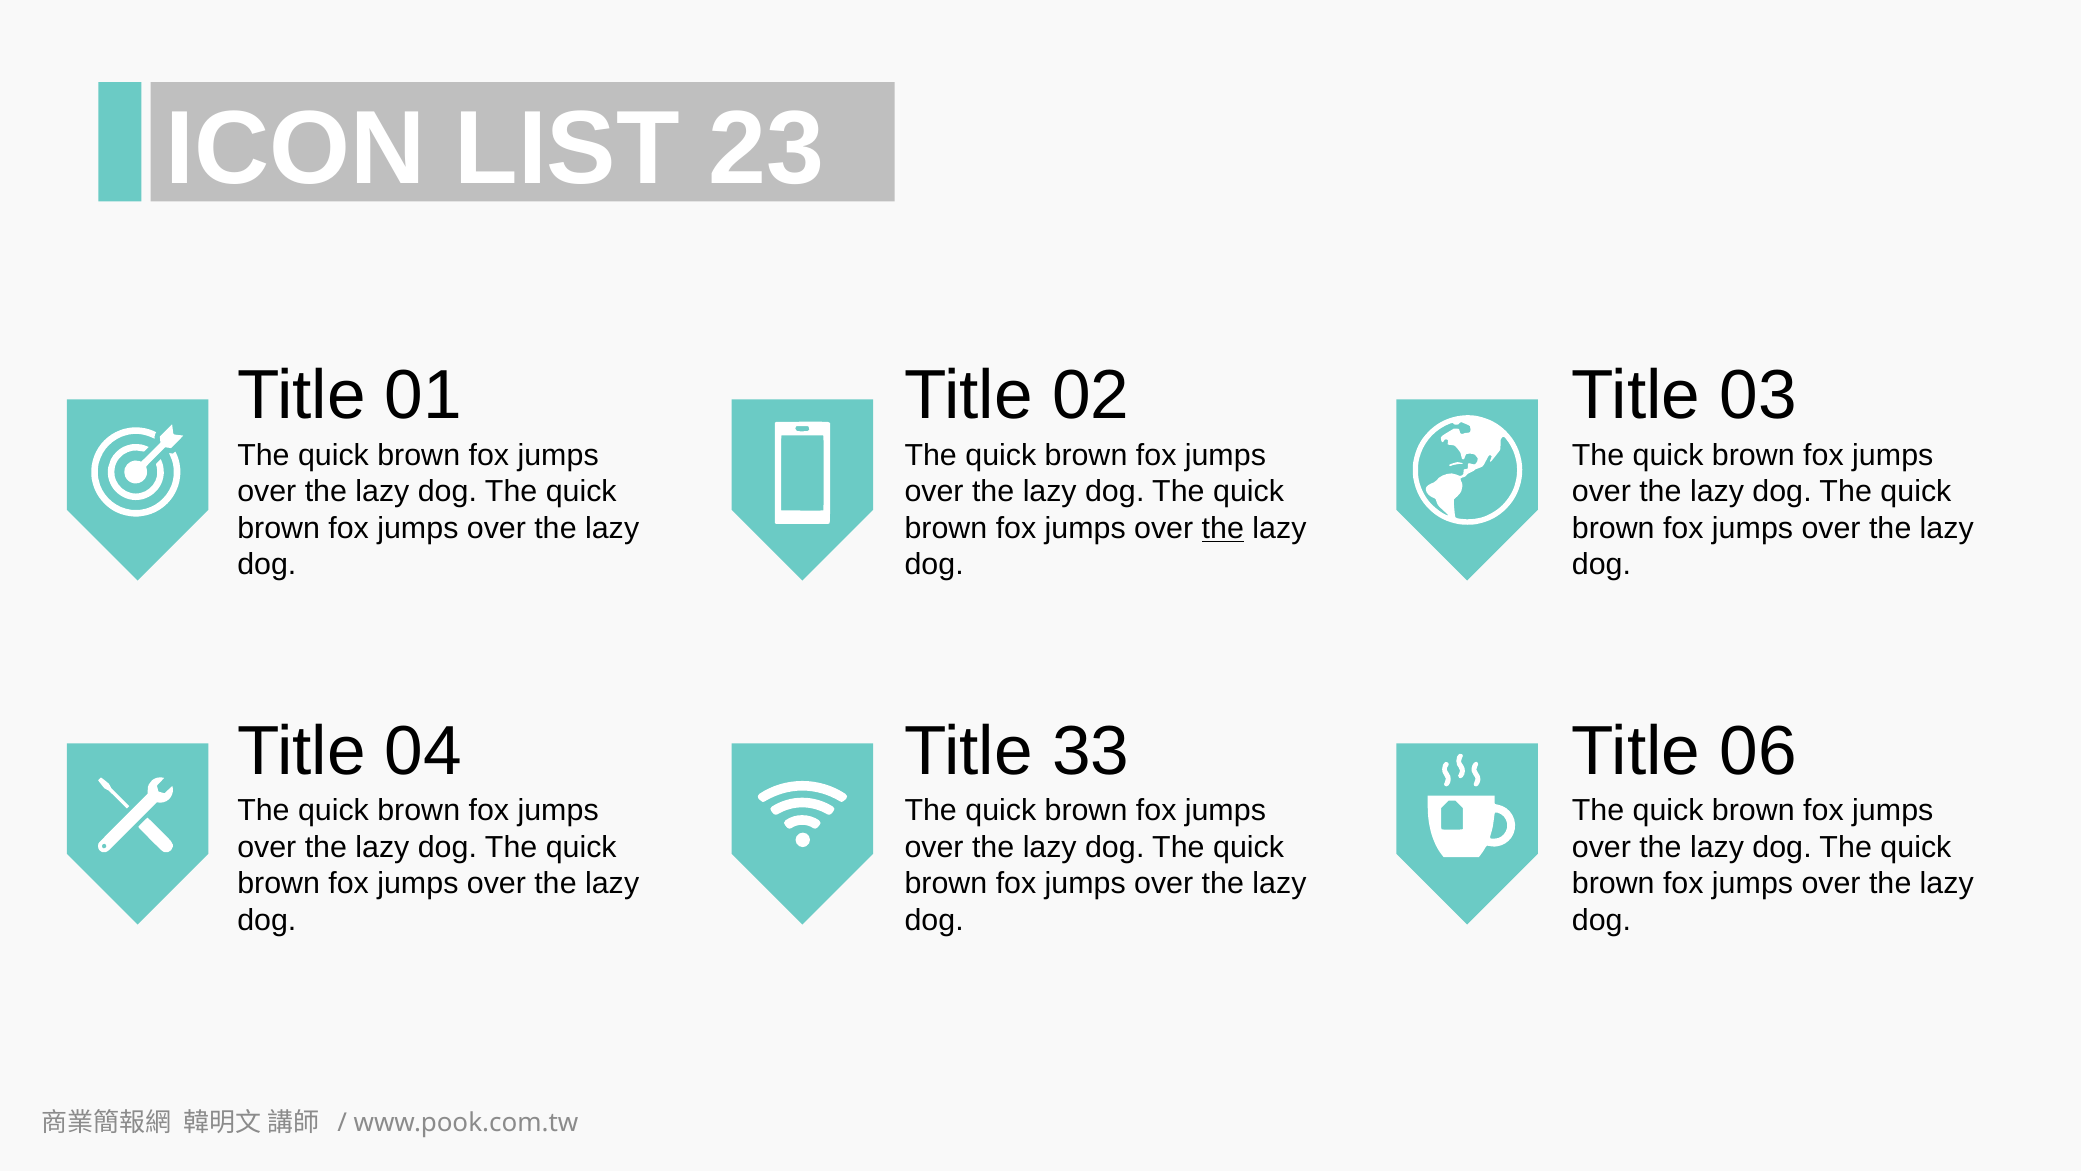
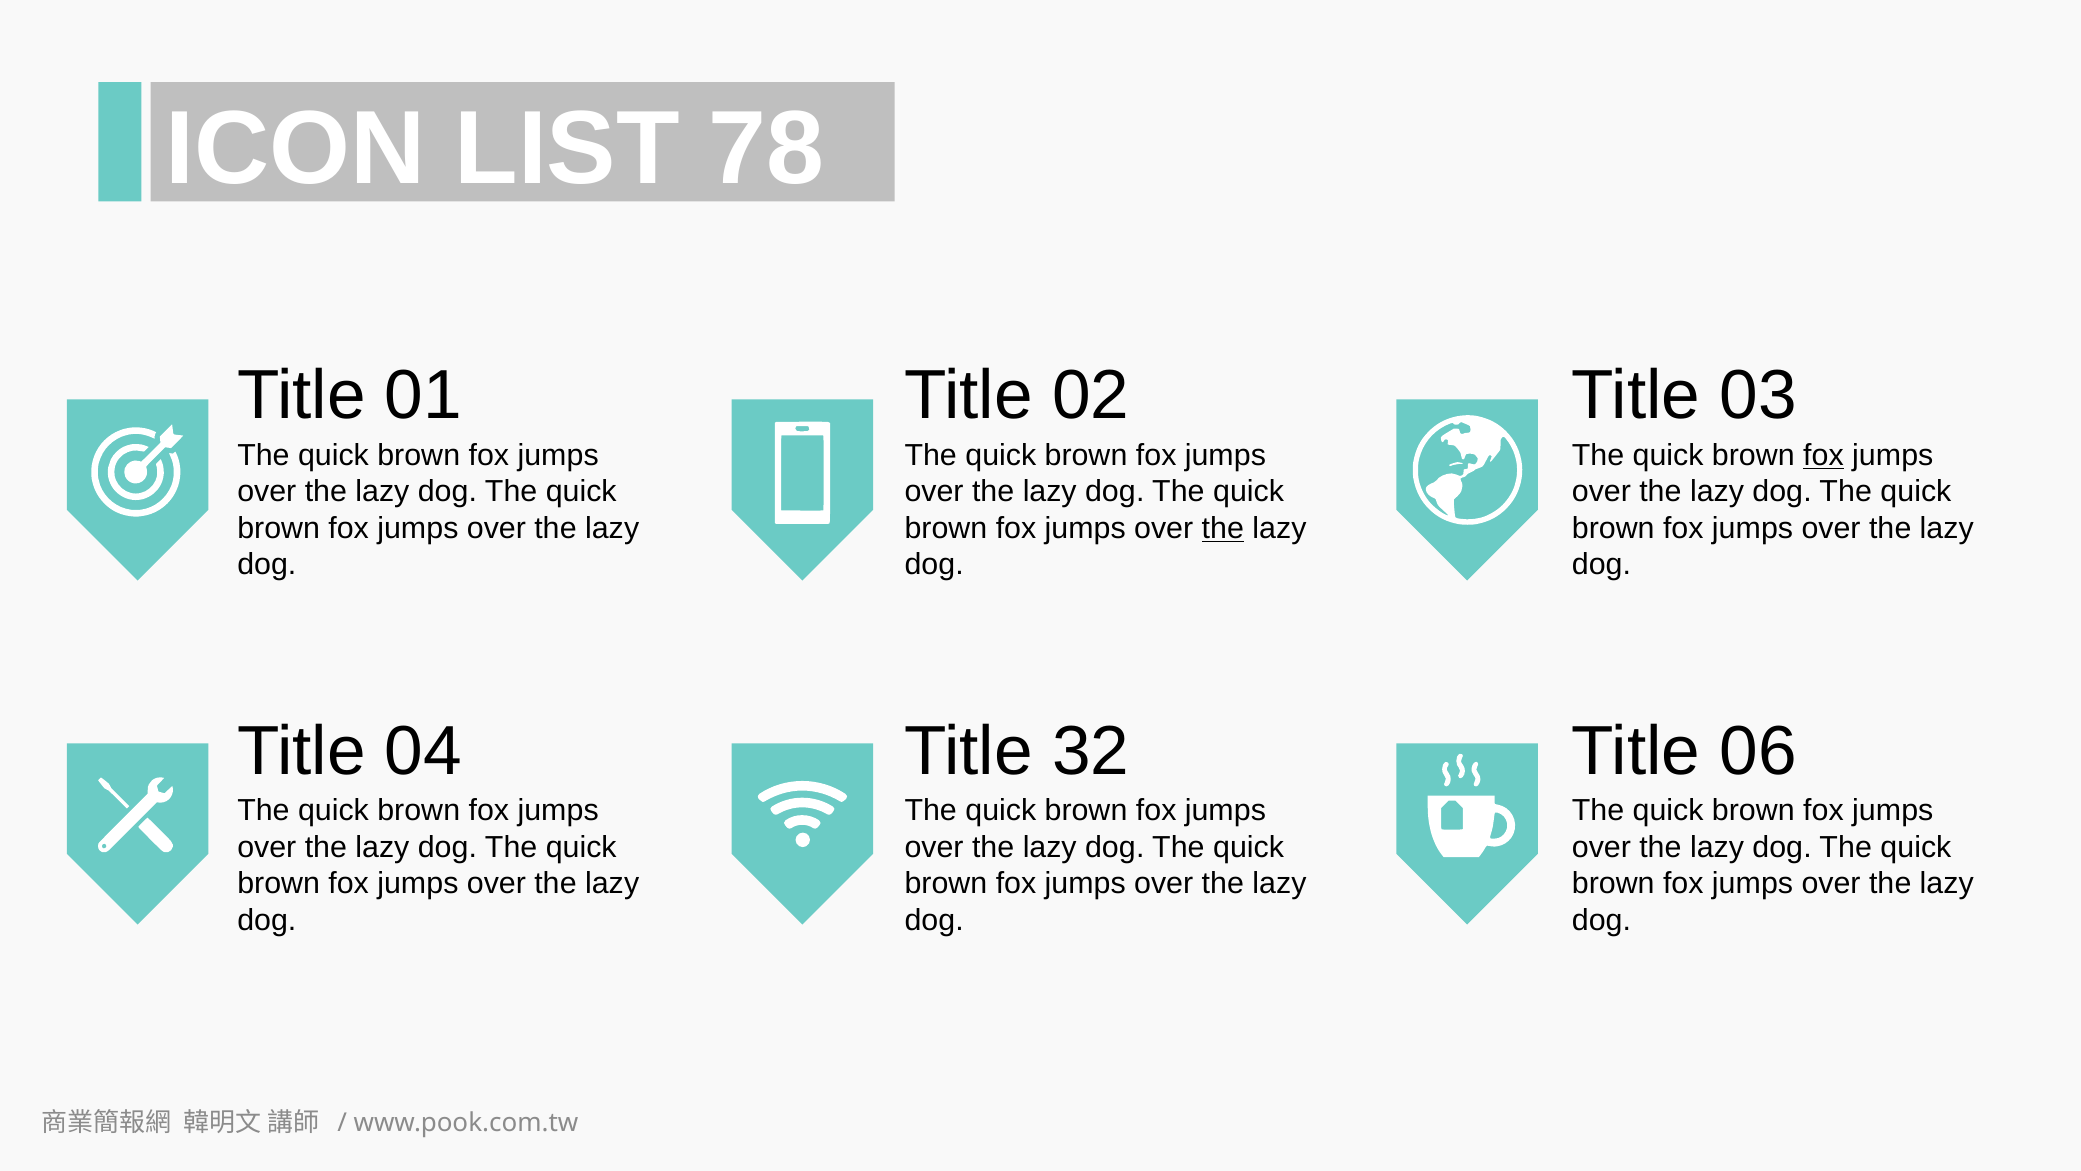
23: 23 -> 78 (767, 149)
fox underline: none -> present (1823, 455)
33: 33 -> 32 (1091, 751)
